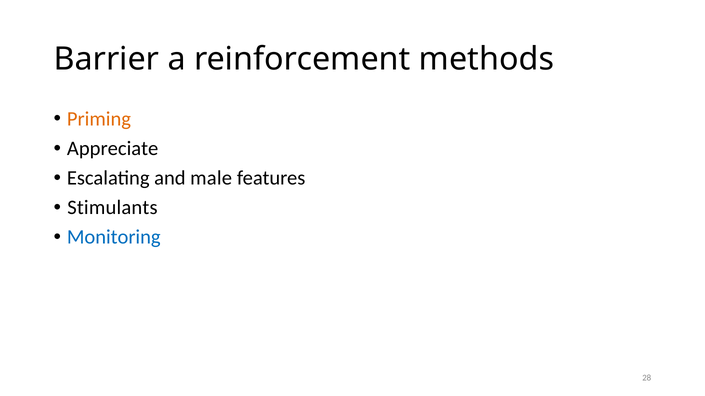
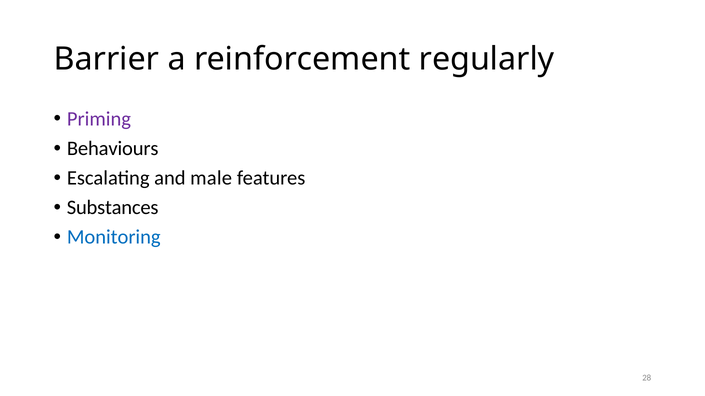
methods: methods -> regularly (487, 59)
Priming colour: orange -> purple (99, 119)
Appreciate: Appreciate -> Behaviours (113, 149)
Stimulants: Stimulants -> Substances (113, 208)
